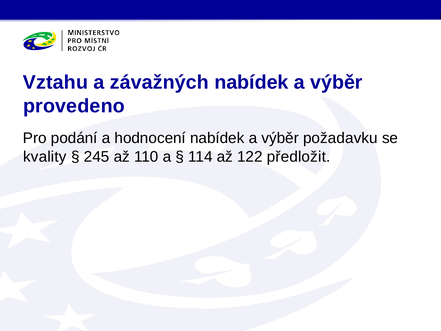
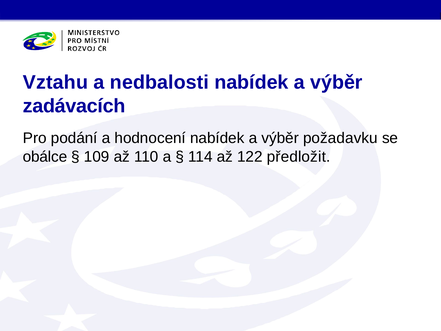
závažných: závažných -> nedbalosti (159, 82)
provedeno: provedeno -> zadávacích (74, 106)
kvality: kvality -> obálce (45, 157)
245: 245 -> 109 (97, 157)
